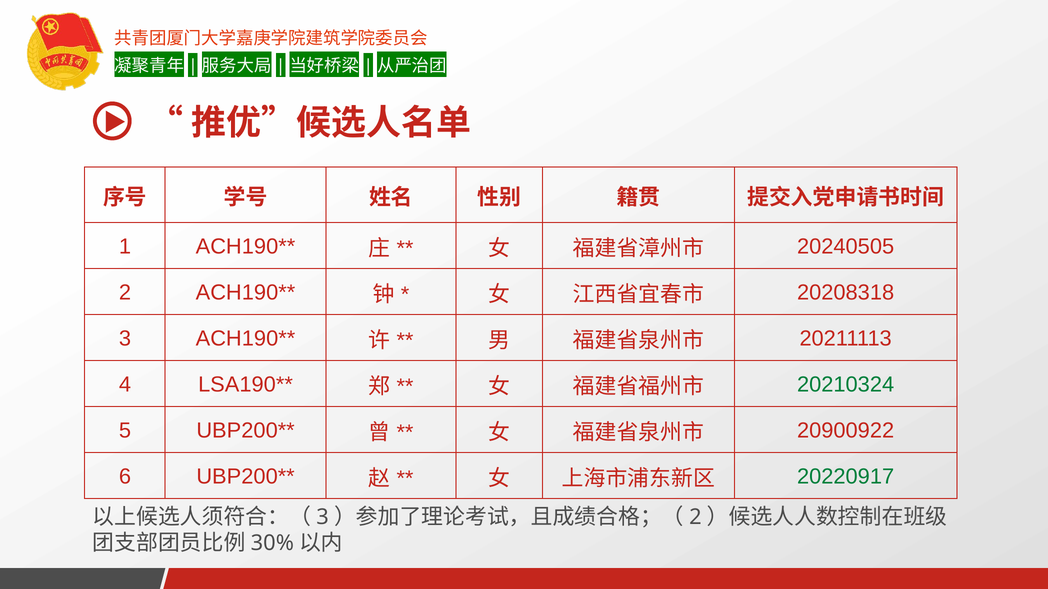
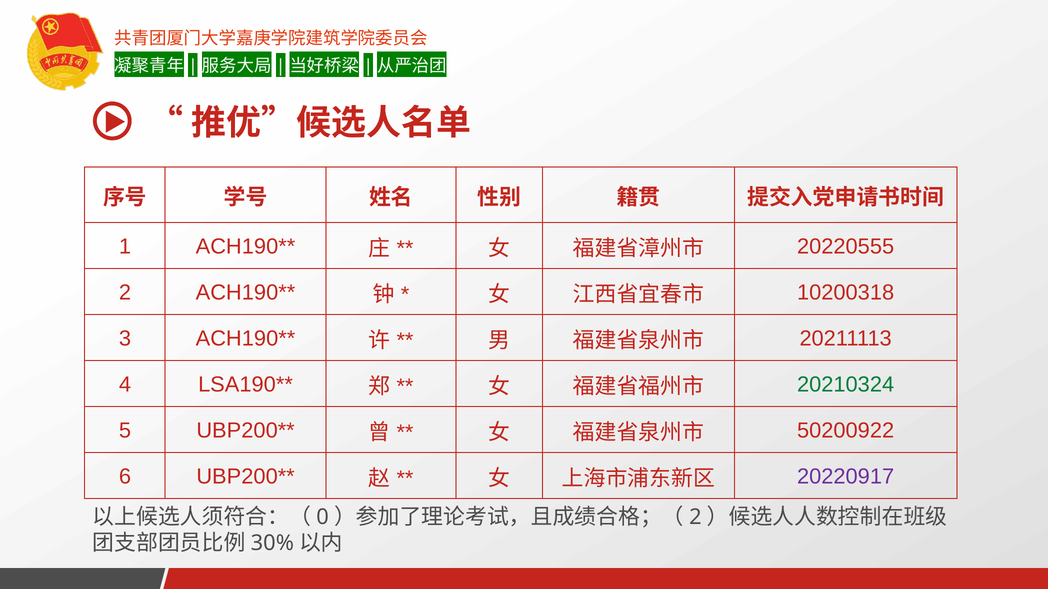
20240505: 20240505 -> 20220555 (846, 247)
20208318: 20208318 -> 10200318 (846, 293)
20900922: 20900922 -> 50200922 (846, 431)
20220917 colour: green -> purple (846, 477)
3: 3 -> 0 (323, 517)
